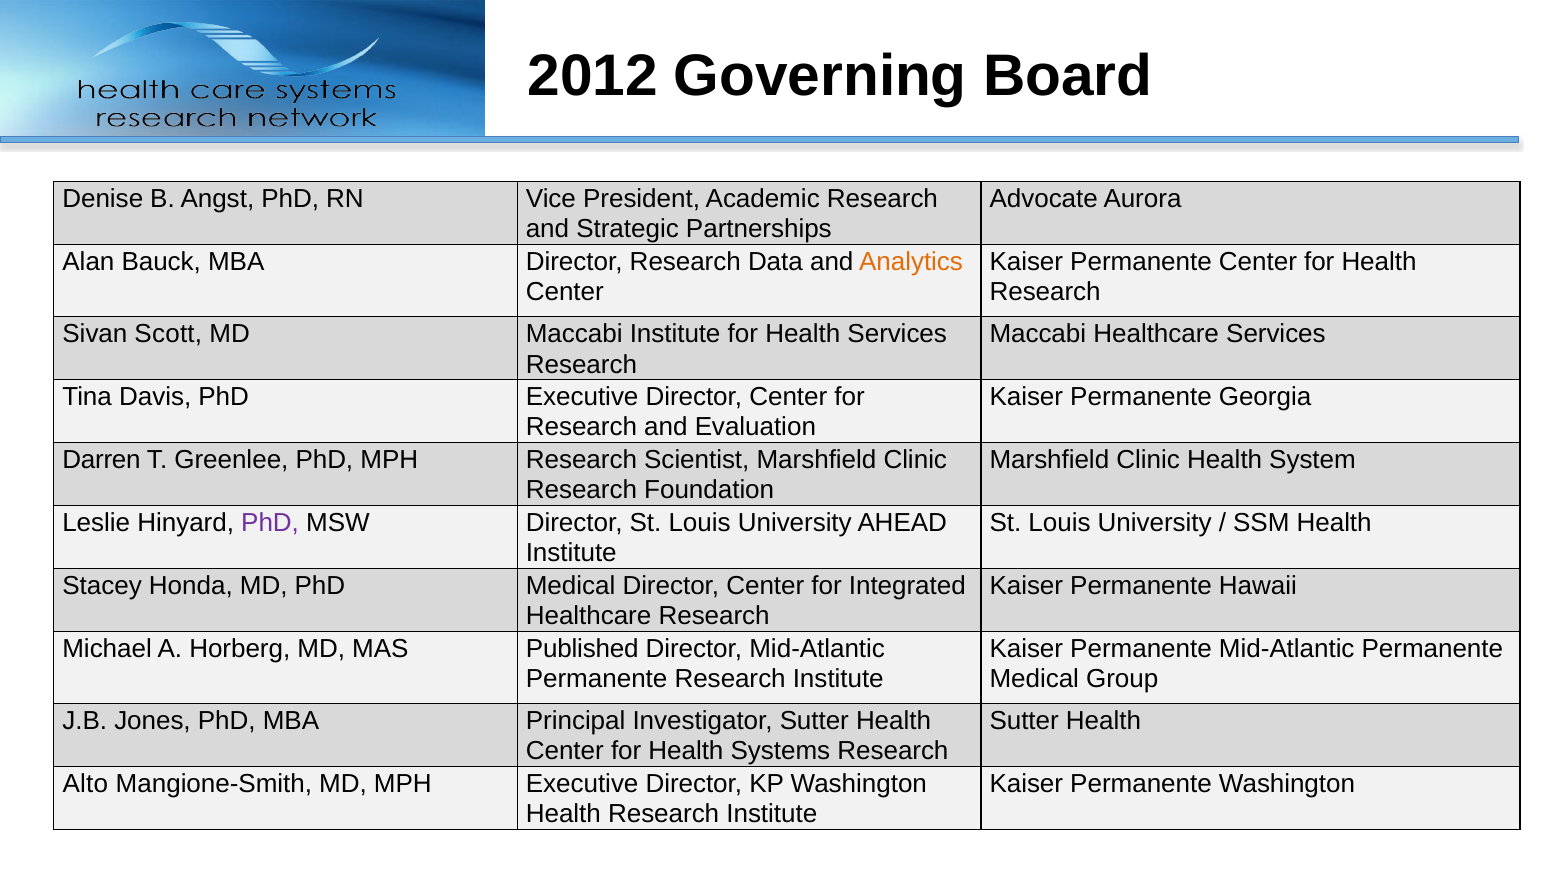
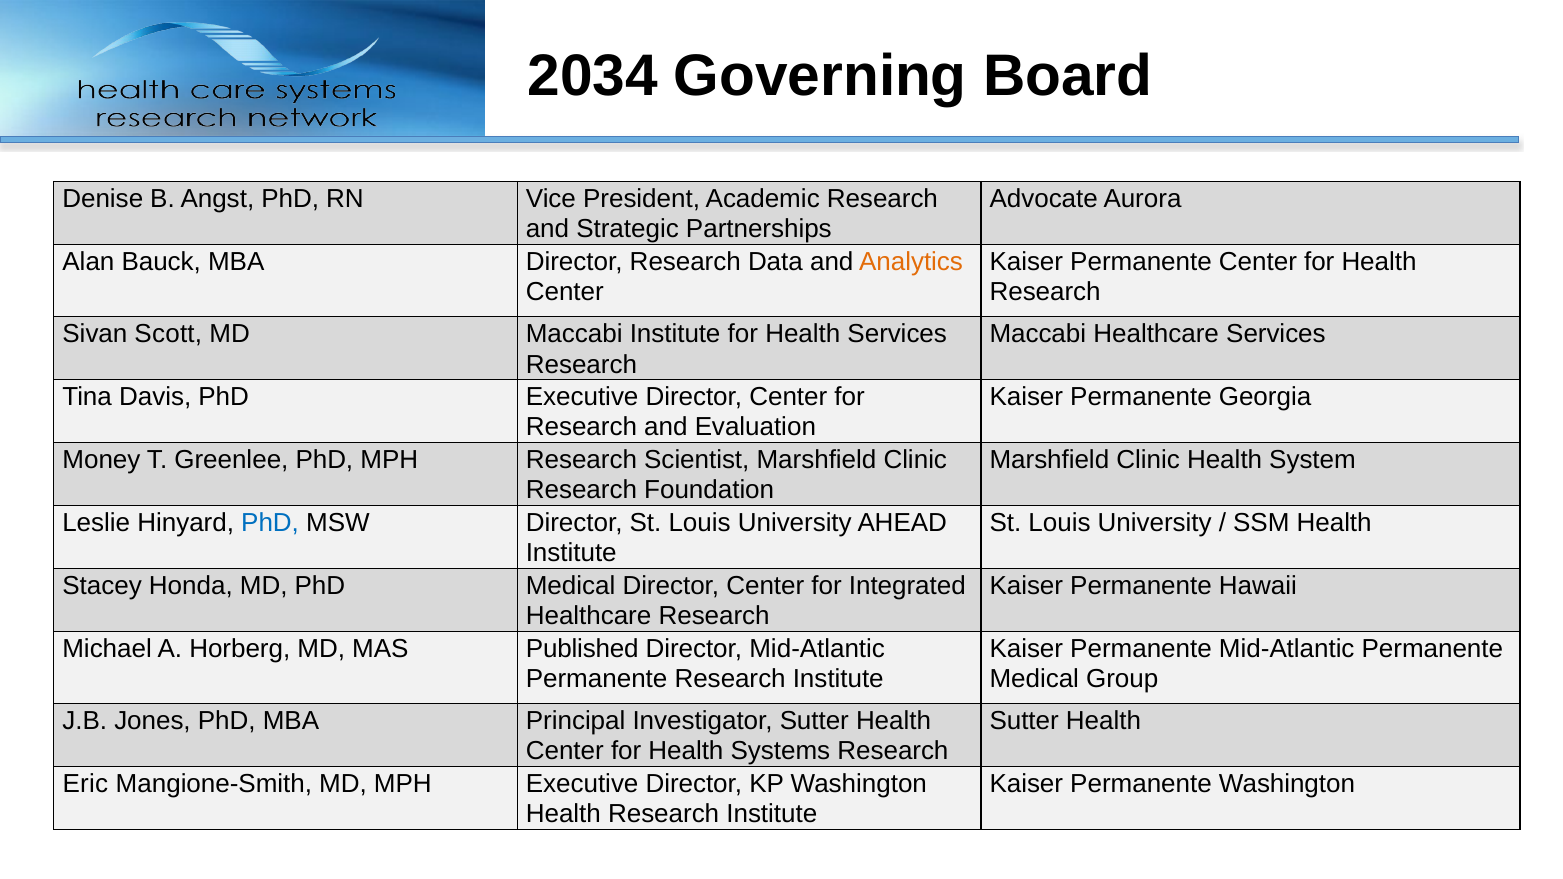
2012: 2012 -> 2034 (593, 76)
Darren: Darren -> Money (101, 460)
PhD colour: purple -> blue (270, 523)
Alto: Alto -> Eric (85, 784)
